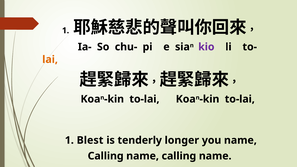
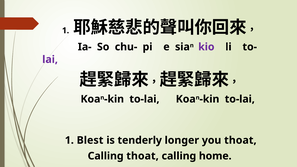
lai colour: orange -> purple (50, 59)
you name: name -> thoat (240, 140)
name: name -> thoat (143, 156)
name: name -> home (215, 156)
